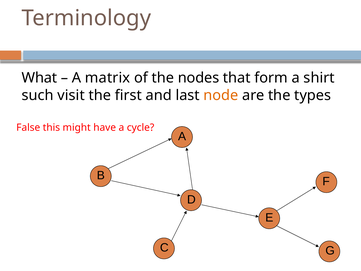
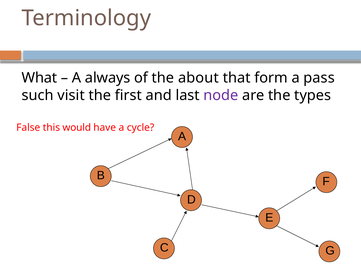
matrix: matrix -> always (108, 78)
nodes: nodes -> about (198, 78)
shirt: shirt -> pass (319, 78)
node colour: orange -> purple (221, 95)
might: might -> would (77, 128)
